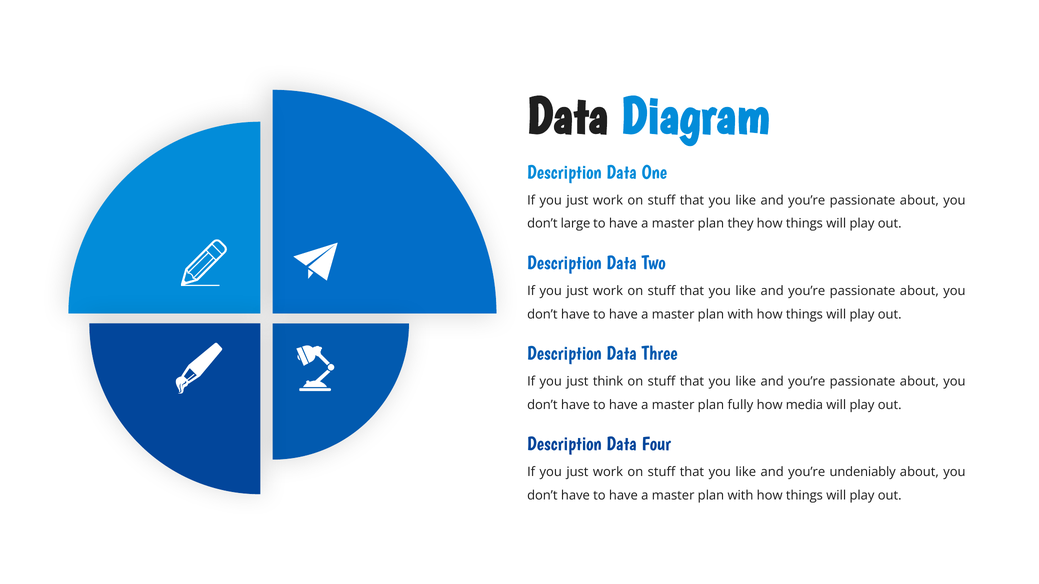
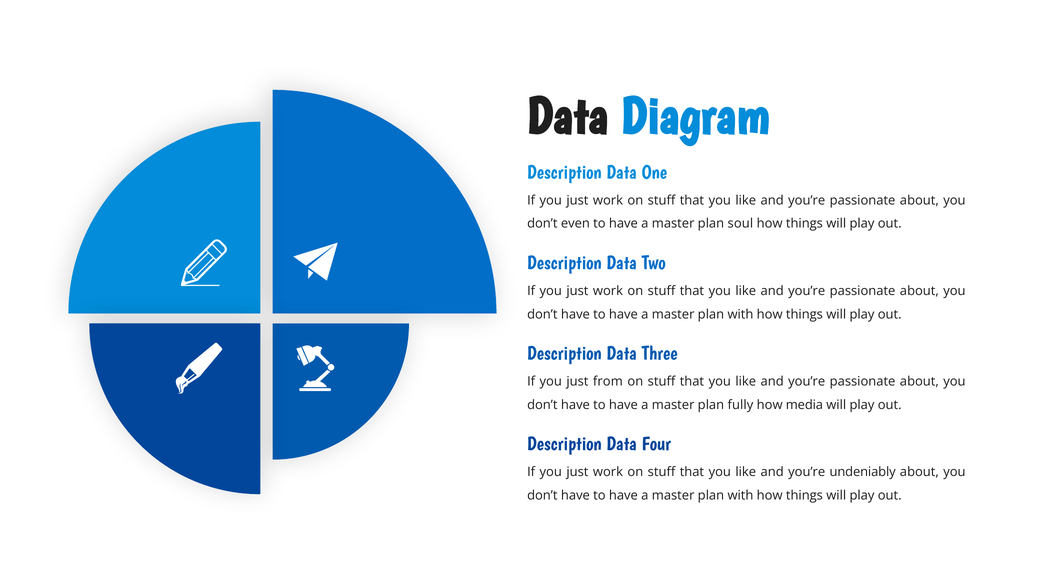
large: large -> even (575, 224)
they: they -> soul (740, 224)
think: think -> from (608, 382)
